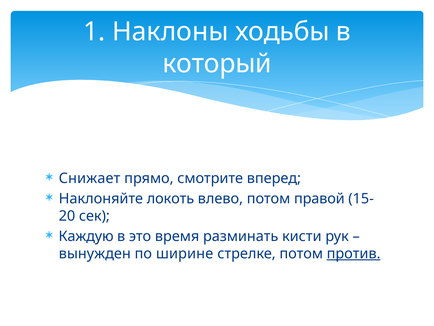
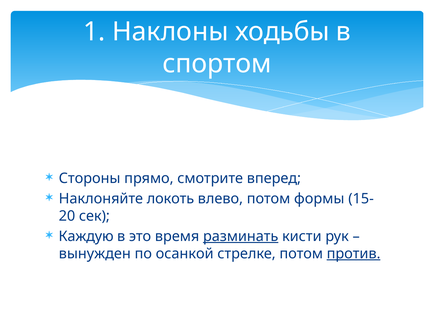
который: который -> спортом (217, 64)
Снижает: Снижает -> Стороны (90, 178)
правой: правой -> формы (319, 198)
разминать underline: none -> present (241, 236)
ширине: ширине -> осанкой (185, 253)
